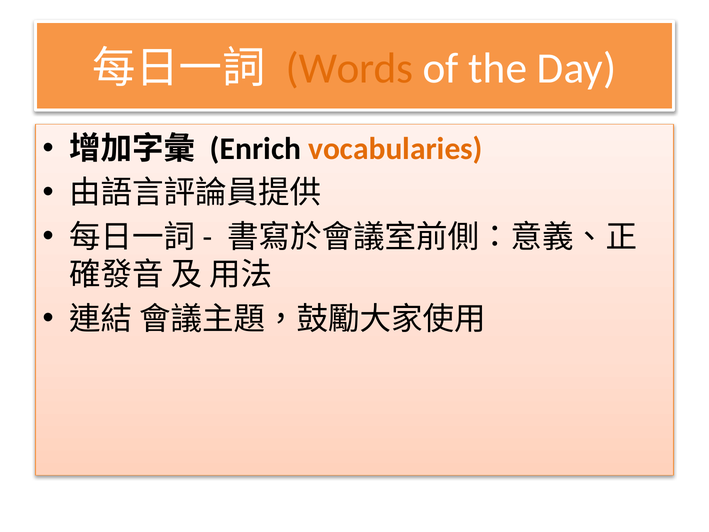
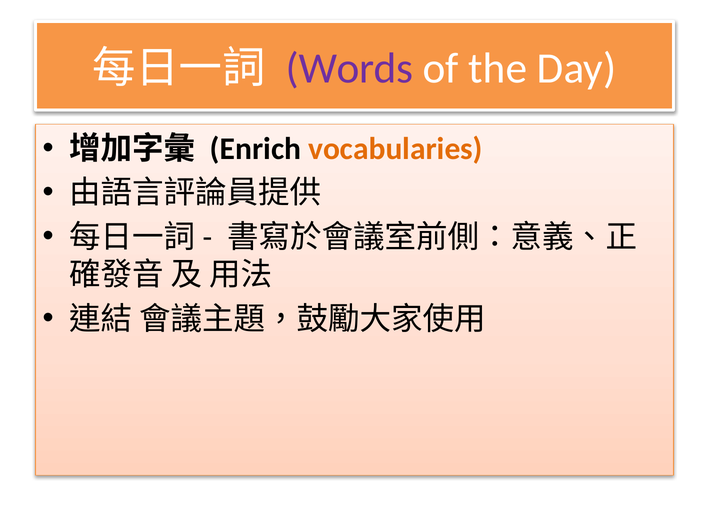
Words colour: orange -> purple (349, 69)
